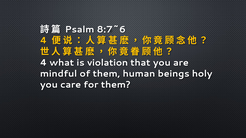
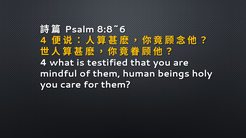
8:7~6: 8:7~6 -> 8:8~6 (111, 30)
violation: violation -> testified (107, 63)
